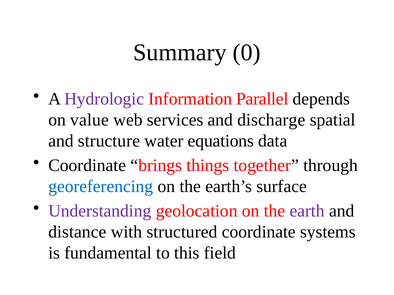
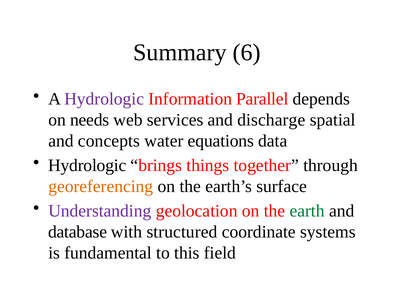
0: 0 -> 6 (247, 53)
value: value -> needs (90, 120)
structure: structure -> concepts (109, 141)
Coordinate: Coordinate -> Hydrologic (87, 166)
georeferencing colour: blue -> orange (101, 187)
earth colour: purple -> green (307, 211)
distance: distance -> database (78, 232)
